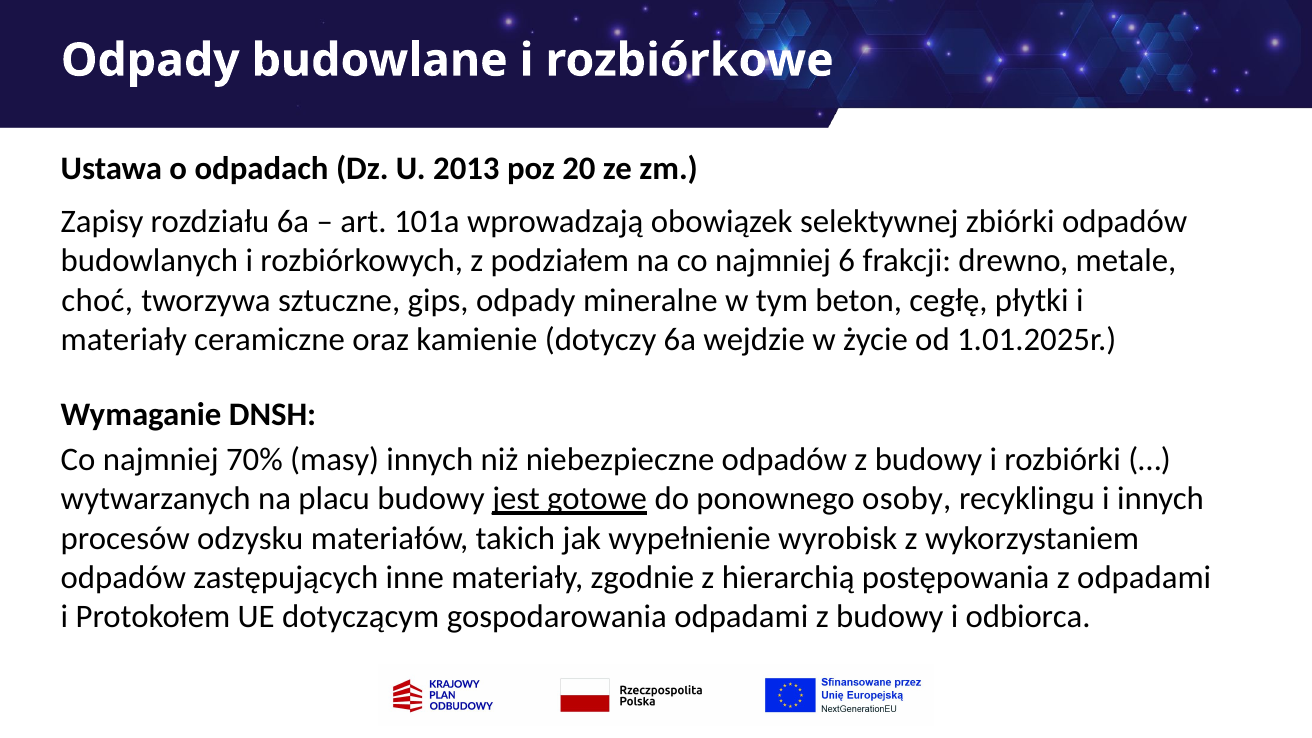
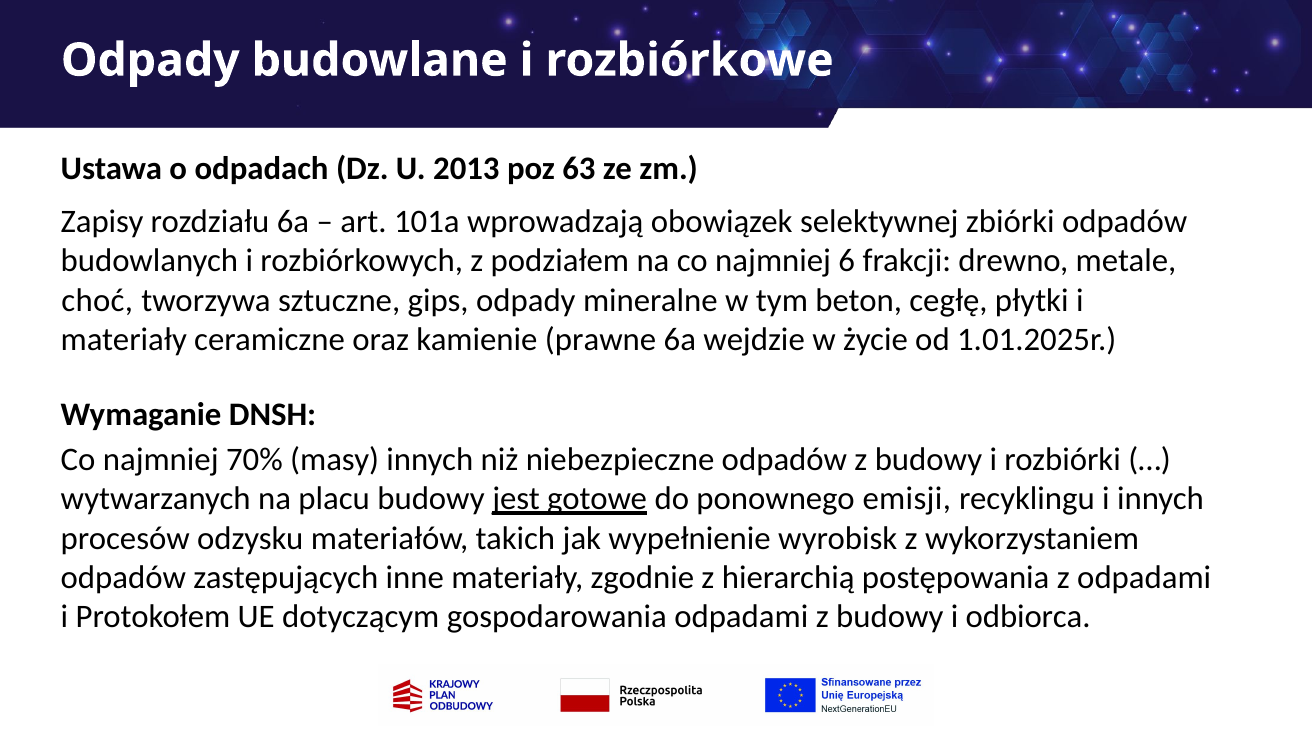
20: 20 -> 63 (579, 169)
dotyczy: dotyczy -> prawne (601, 340)
osoby: osoby -> emisji (907, 499)
